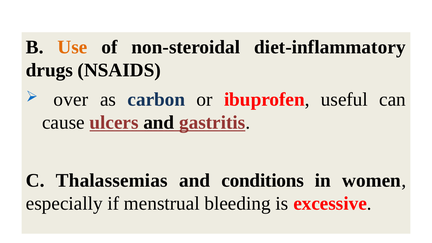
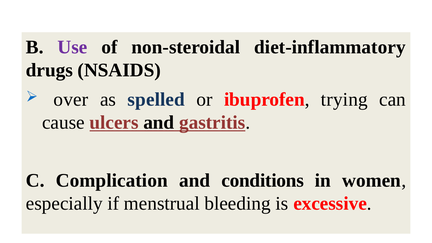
Use colour: orange -> purple (73, 47)
carbon: carbon -> spelled (156, 99)
useful: useful -> trying (344, 99)
Thalassemias: Thalassemias -> Complication (112, 181)
